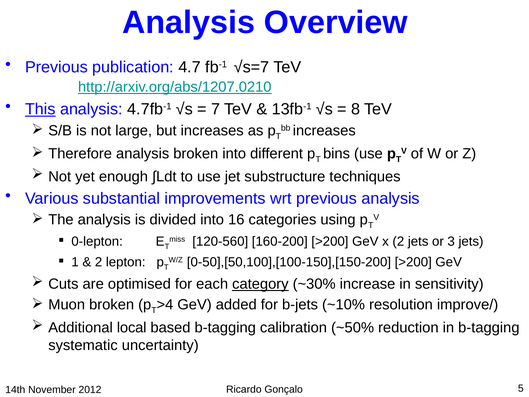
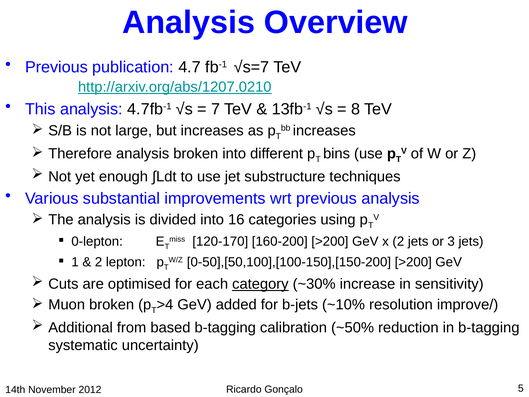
This underline: present -> none (40, 109)
120-560: 120-560 -> 120-170 (220, 241)
local: local -> from (132, 328)
